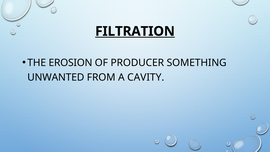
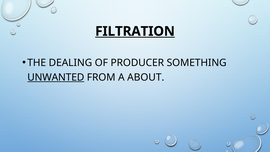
EROSION: EROSION -> DEALING (70, 63)
UNWANTED underline: none -> present (56, 77)
CAVITY: CAVITY -> ABOUT (146, 77)
